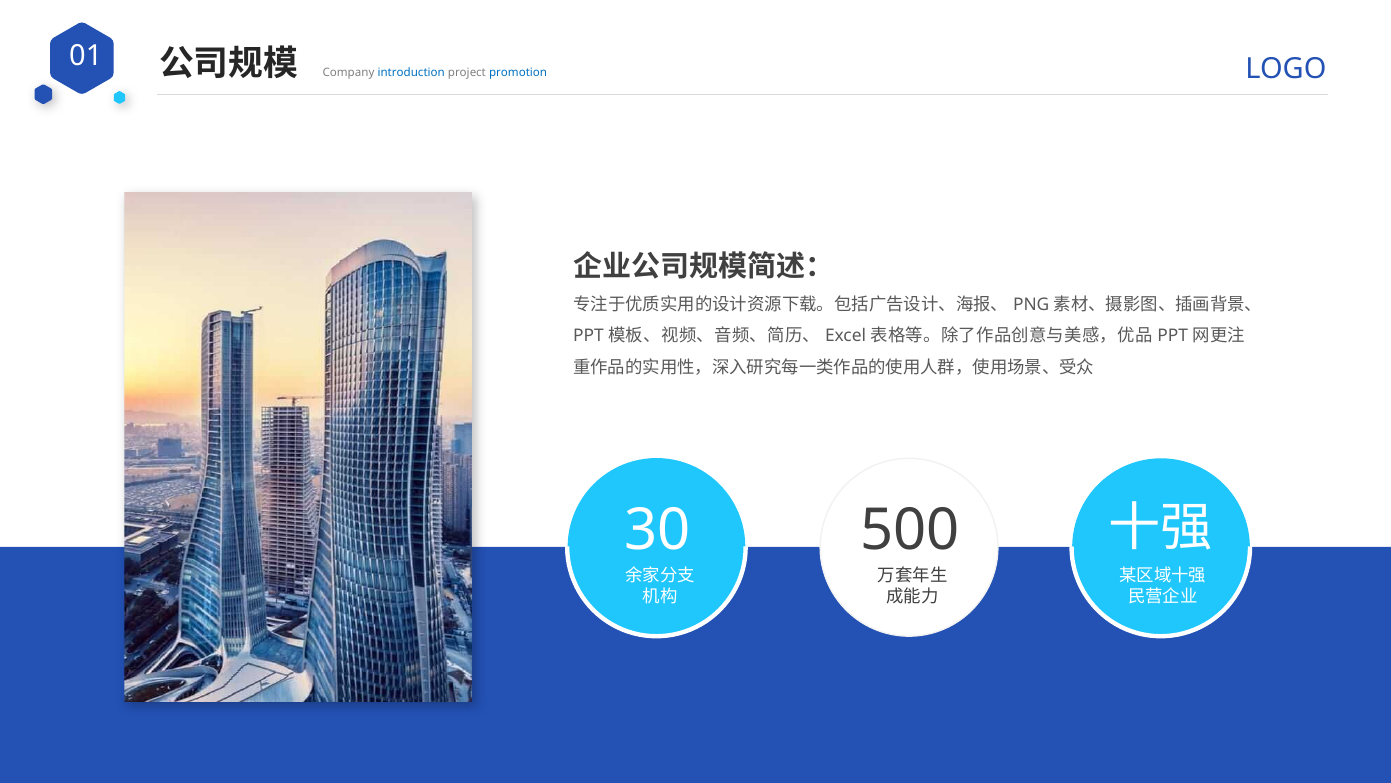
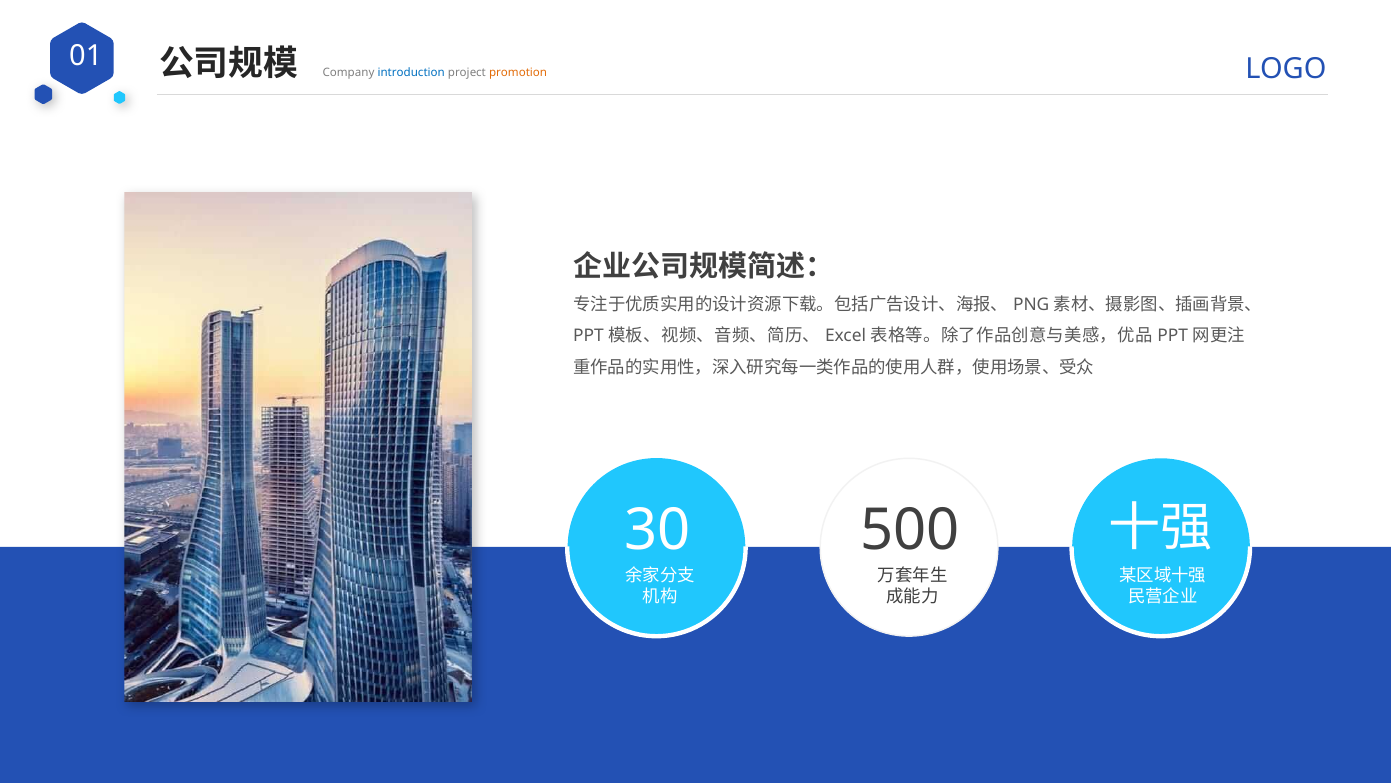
promotion colour: blue -> orange (518, 72)
